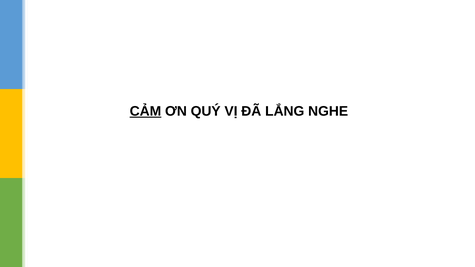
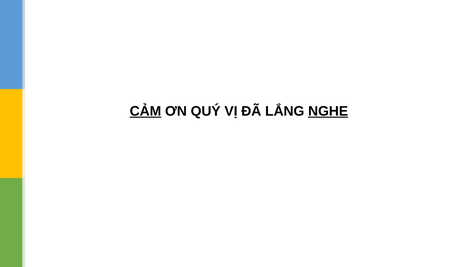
NGHE underline: none -> present (328, 111)
